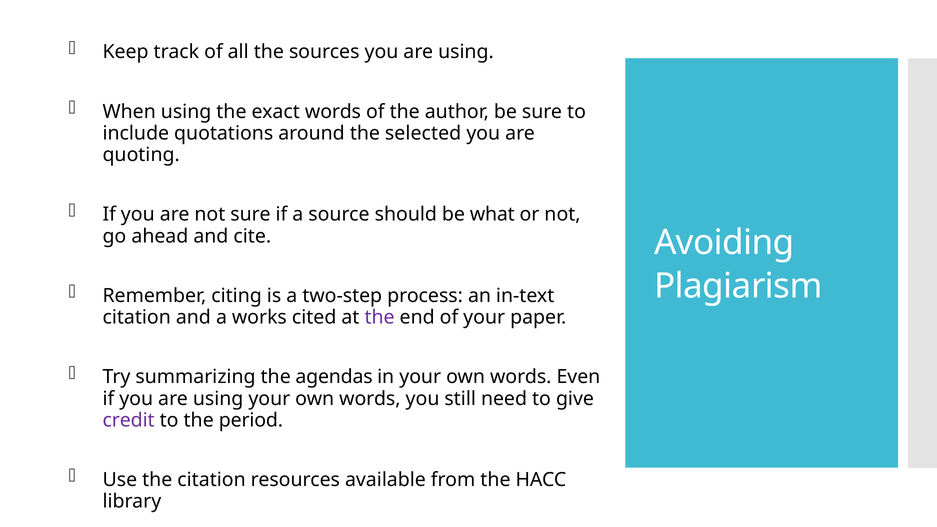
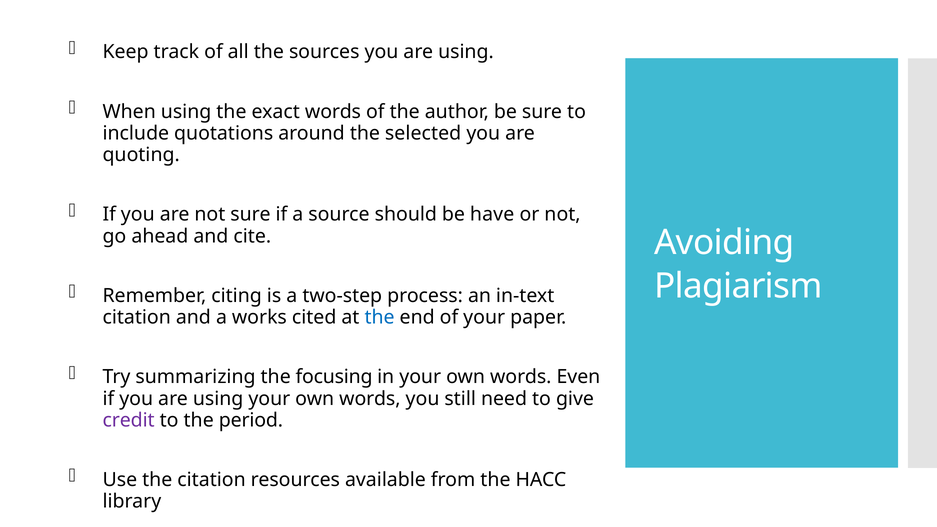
what: what -> have (492, 215)
the colour: purple -> blue (380, 317)
agendas: agendas -> focusing (334, 377)
